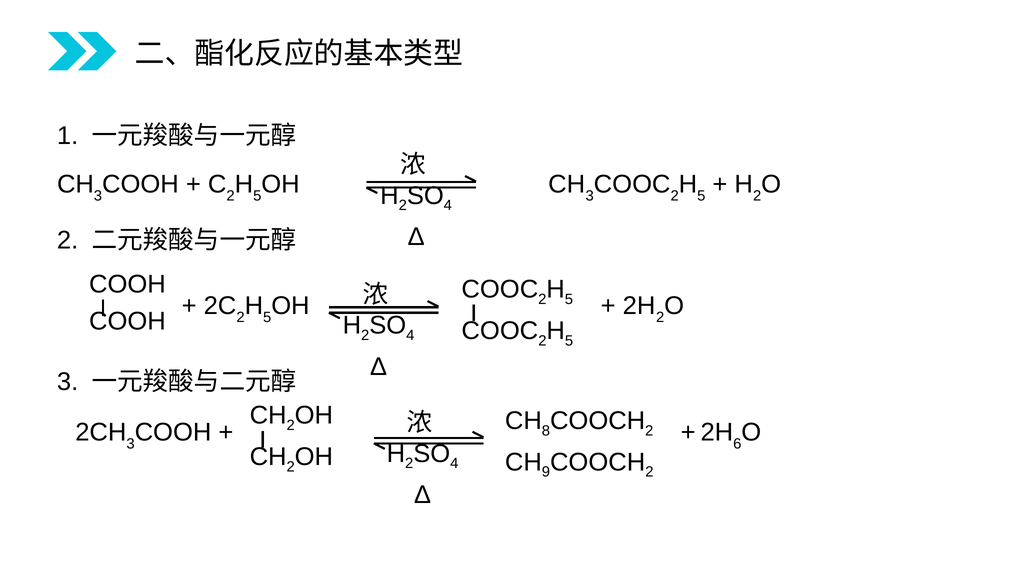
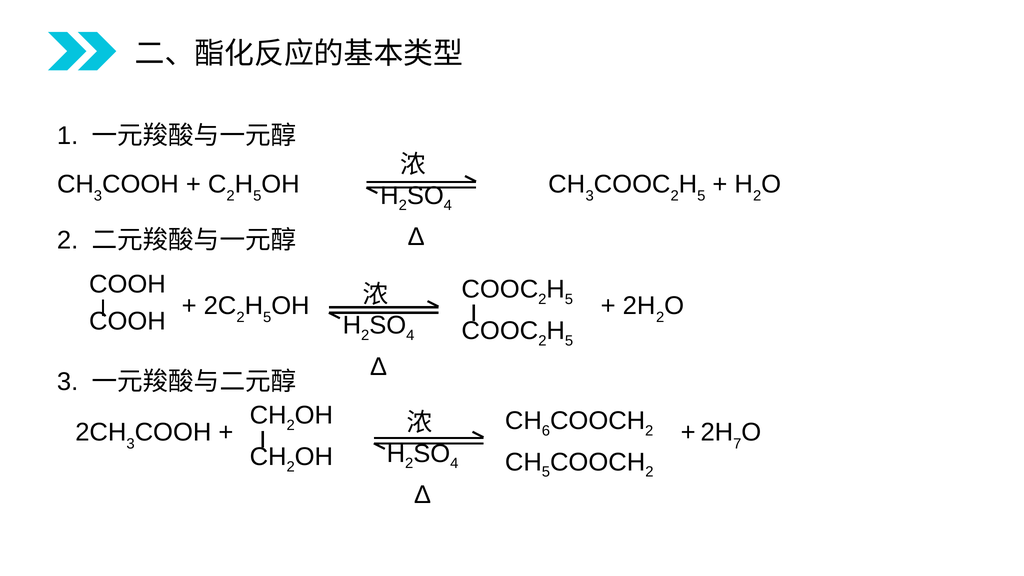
8: 8 -> 6 (546, 431)
6: 6 -> 7 (737, 444)
9: 9 -> 5 (546, 472)
